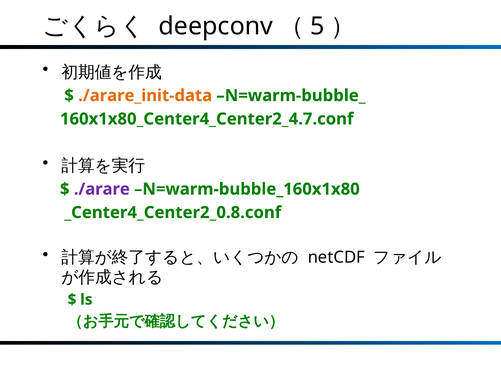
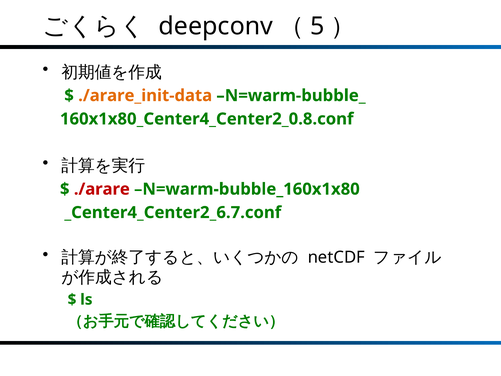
160x1x80_Center4_Center2_4.7.conf: 160x1x80_Center4_Center2_4.7.conf -> 160x1x80_Center4_Center2_0.8.conf (207, 119)
./arare colour: purple -> red (102, 189)
_Center4_Center2_0.8.conf: _Center4_Center2_0.8.conf -> _Center4_Center2_6.7.conf (173, 212)
